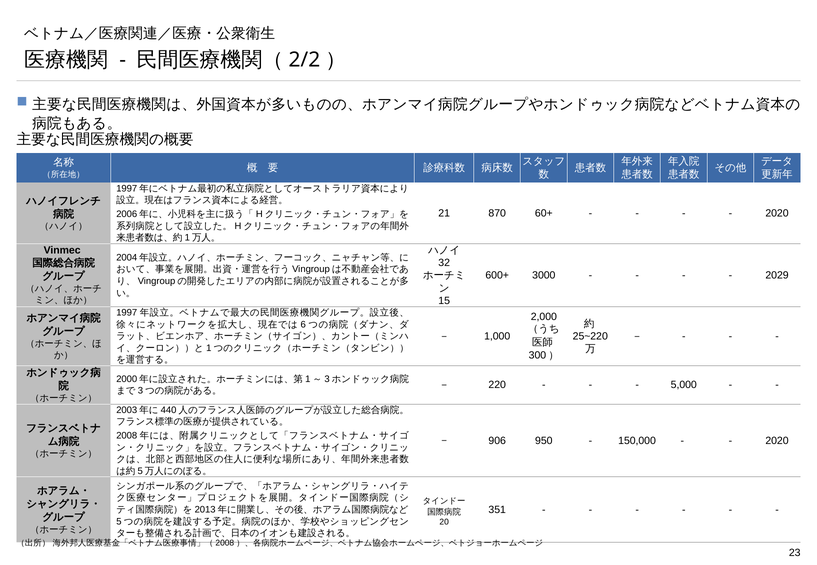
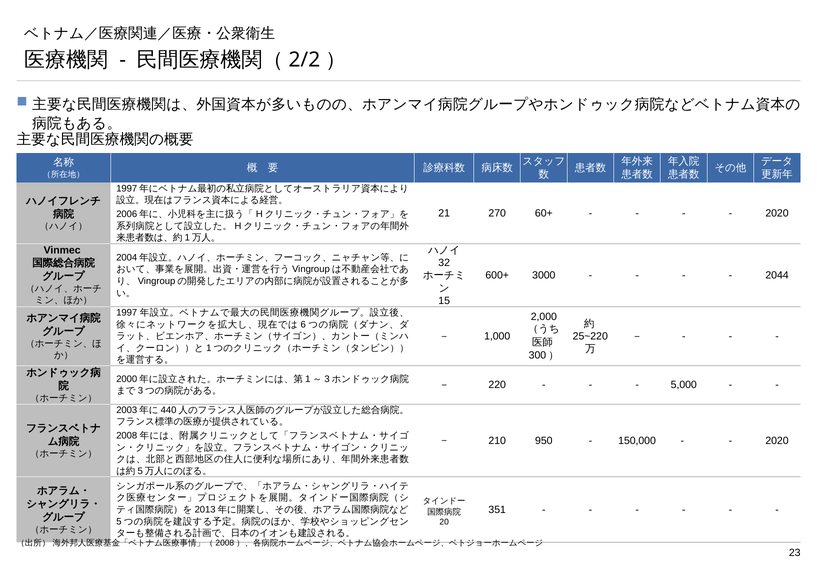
870: 870 -> 270 (497, 214)
2029: 2029 -> 2044 (777, 276)
906: 906 -> 210 (497, 441)
